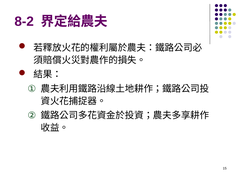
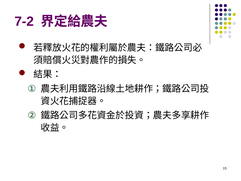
8-2: 8-2 -> 7-2 (24, 21)
